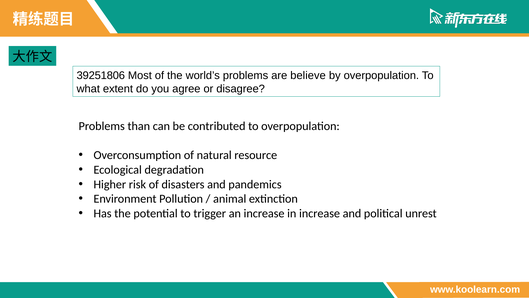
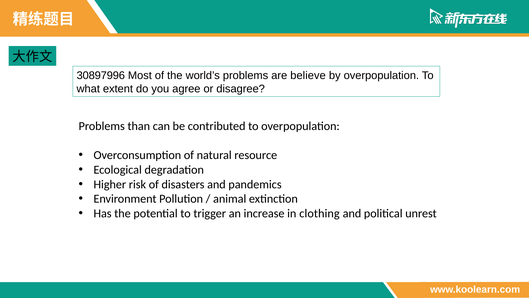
39251806: 39251806 -> 30897996 (101, 75)
in increase: increase -> clothing (319, 213)
